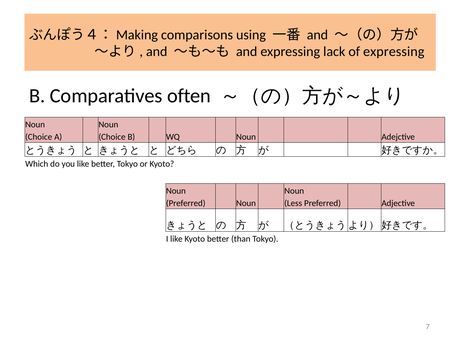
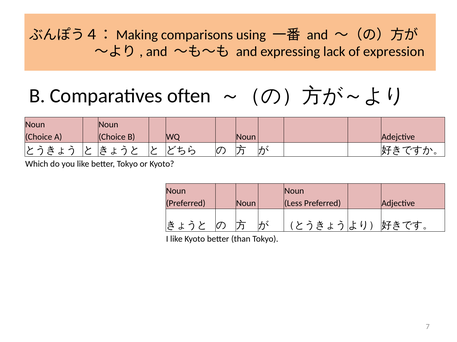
of expressing: expressing -> expression (394, 52)
